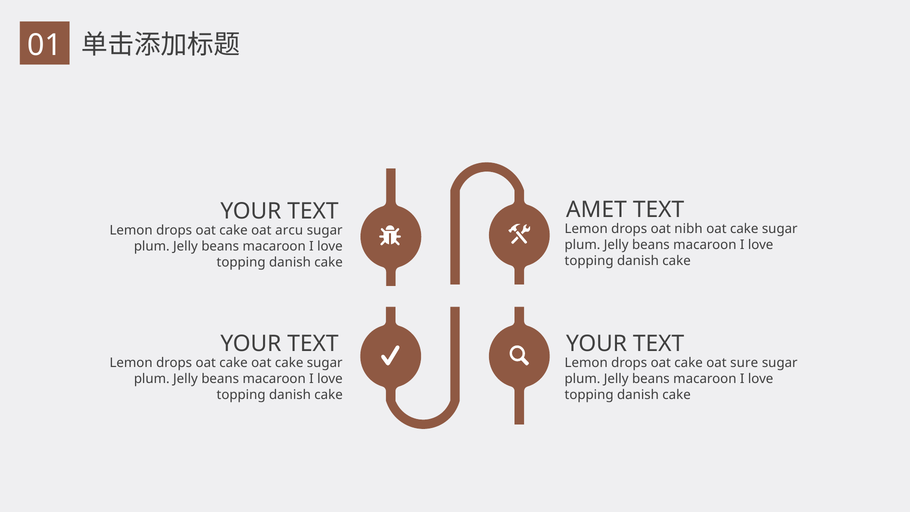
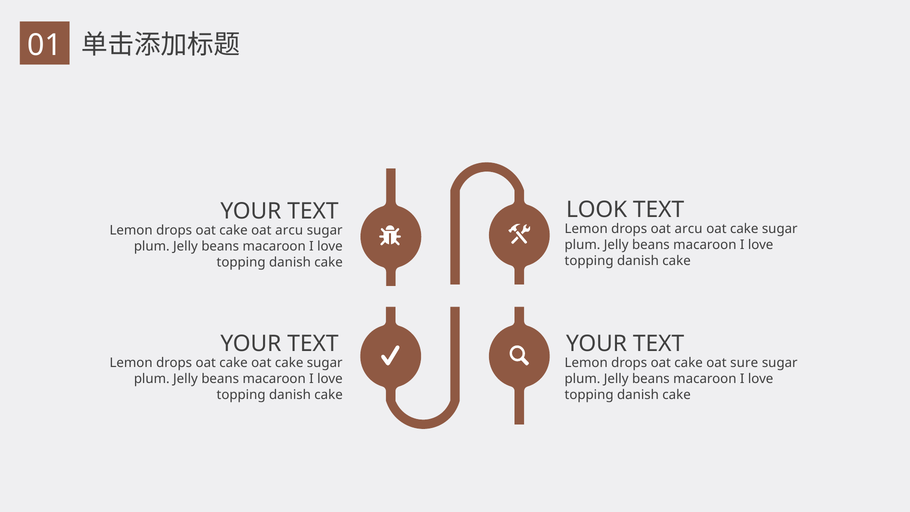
AMET: AMET -> LOOK (597, 210)
drops oat nibh: nibh -> arcu (689, 229)
